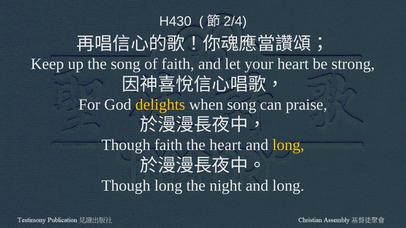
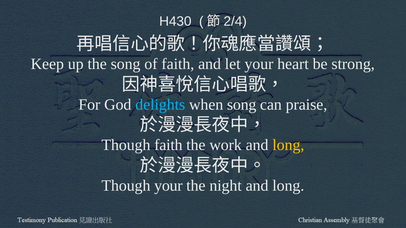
delights colour: yellow -> light blue (160, 105)
the heart: heart -> work (226, 145)
Though long: long -> your (168, 186)
